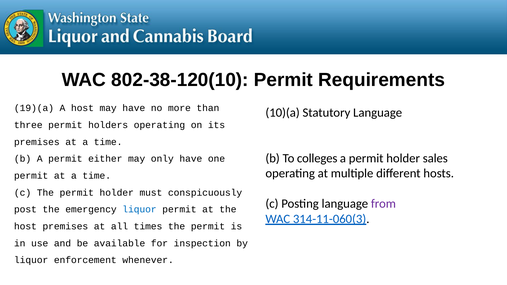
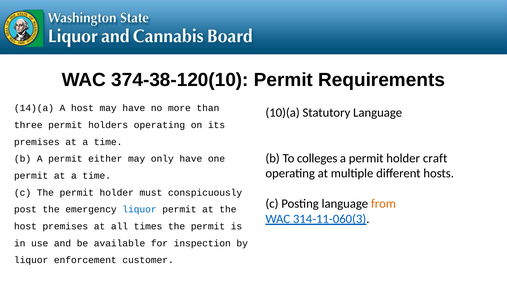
802-38-120(10: 802-38-120(10 -> 374-38-120(10 (180, 80)
19)(a: 19)(a -> 14)(a (34, 108)
sales: sales -> craft (435, 158)
from colour: purple -> orange (383, 204)
whenever: whenever -> customer (148, 260)
